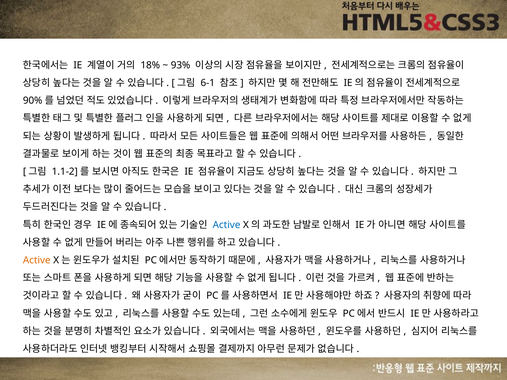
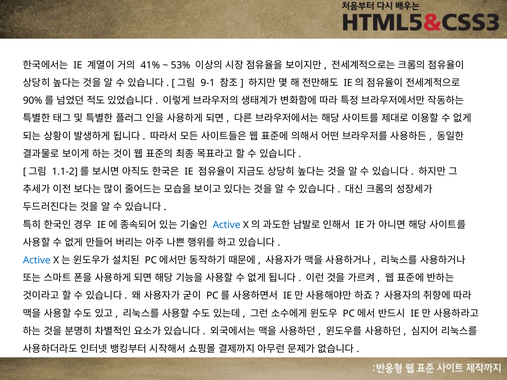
18%: 18% -> 41% (150, 65)
93%: 93% -> 53% (181, 65)
6-1: 6-1 -> 9-1 (208, 83)
Active colour: orange -> blue (37, 260)
